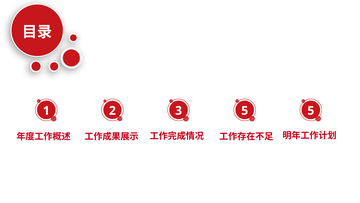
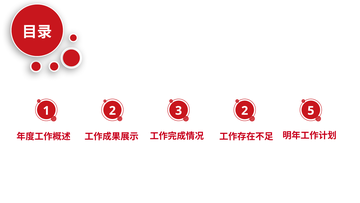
3 5: 5 -> 2 (245, 110)
